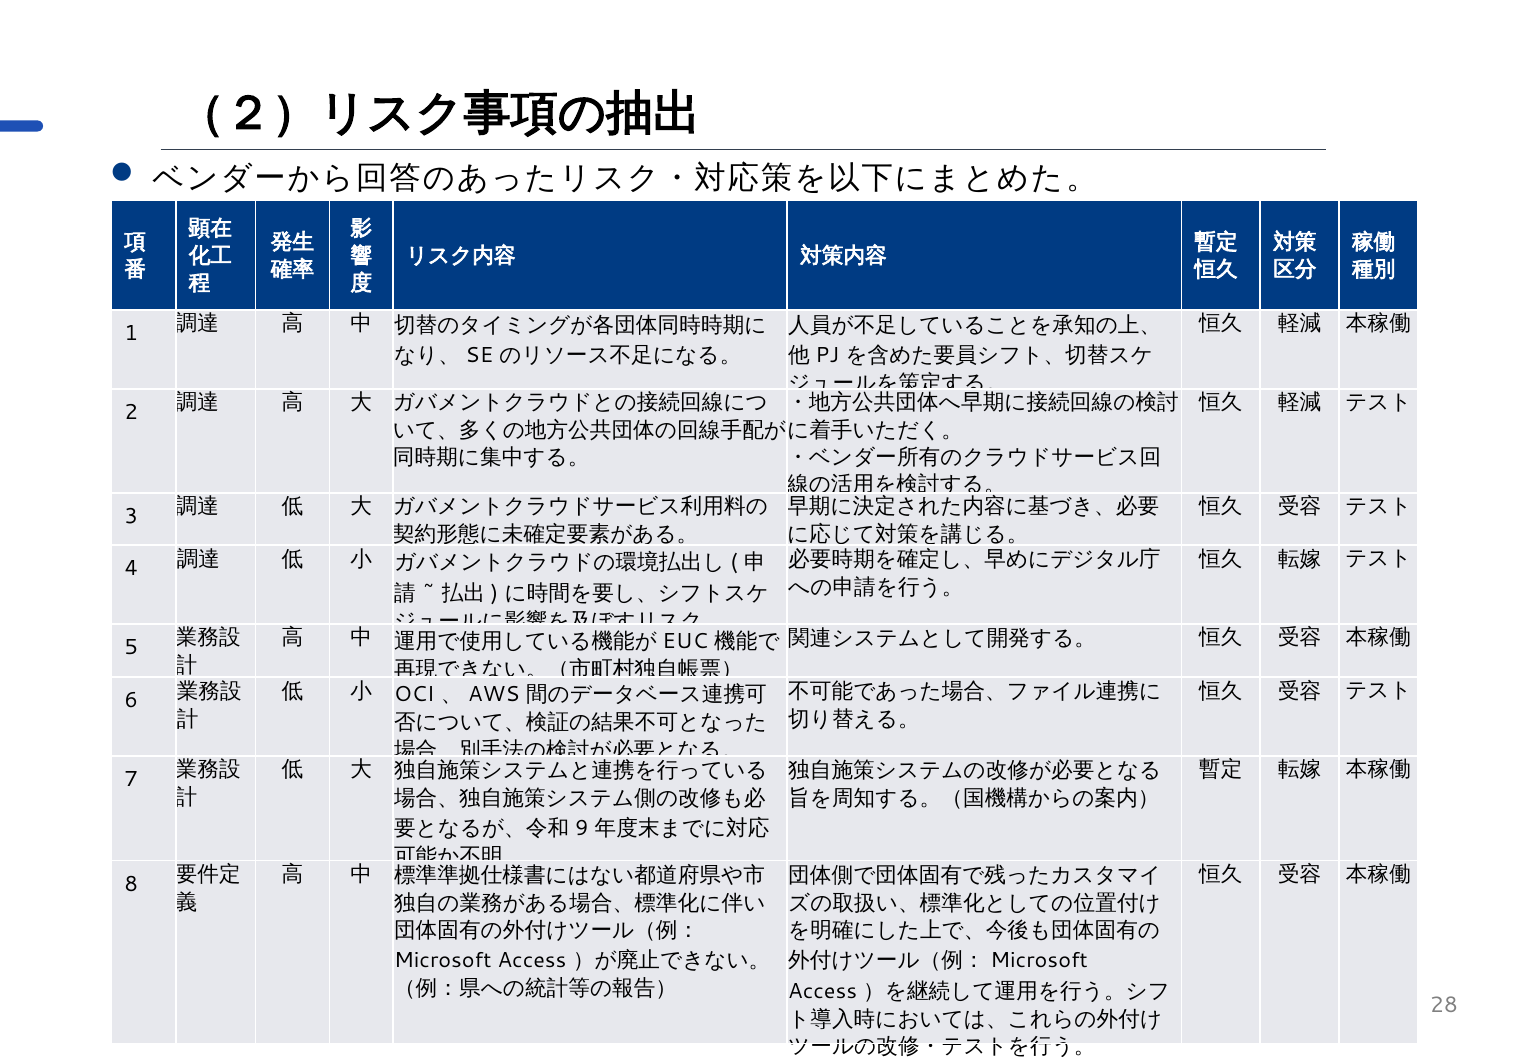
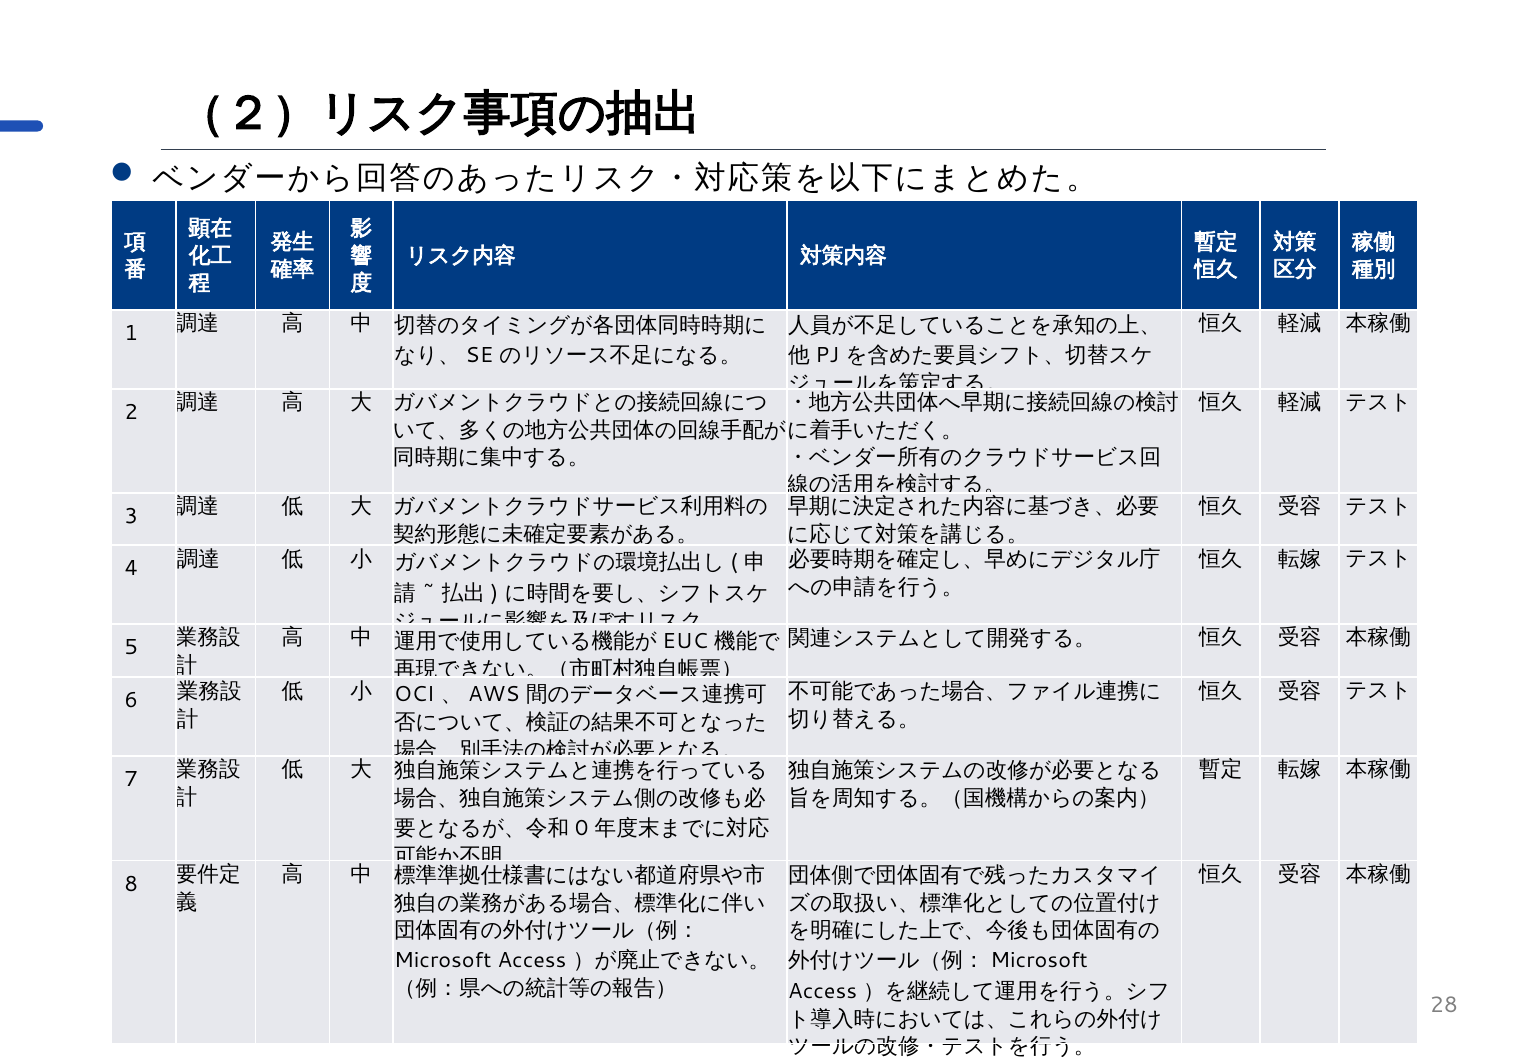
9: 9 -> 0 (582, 828)
